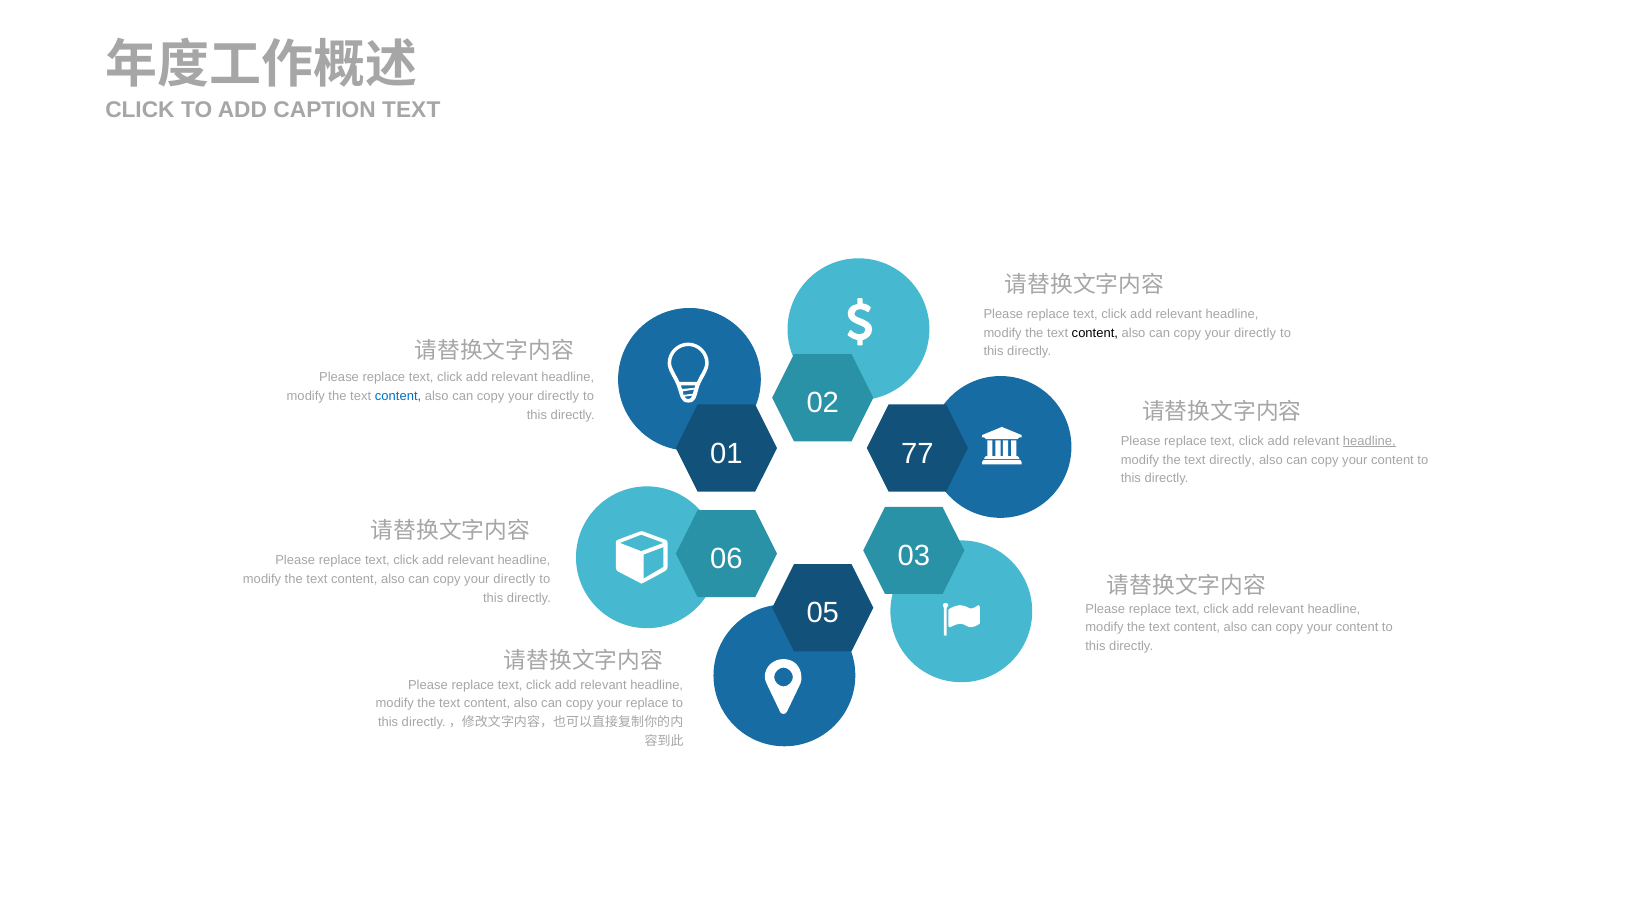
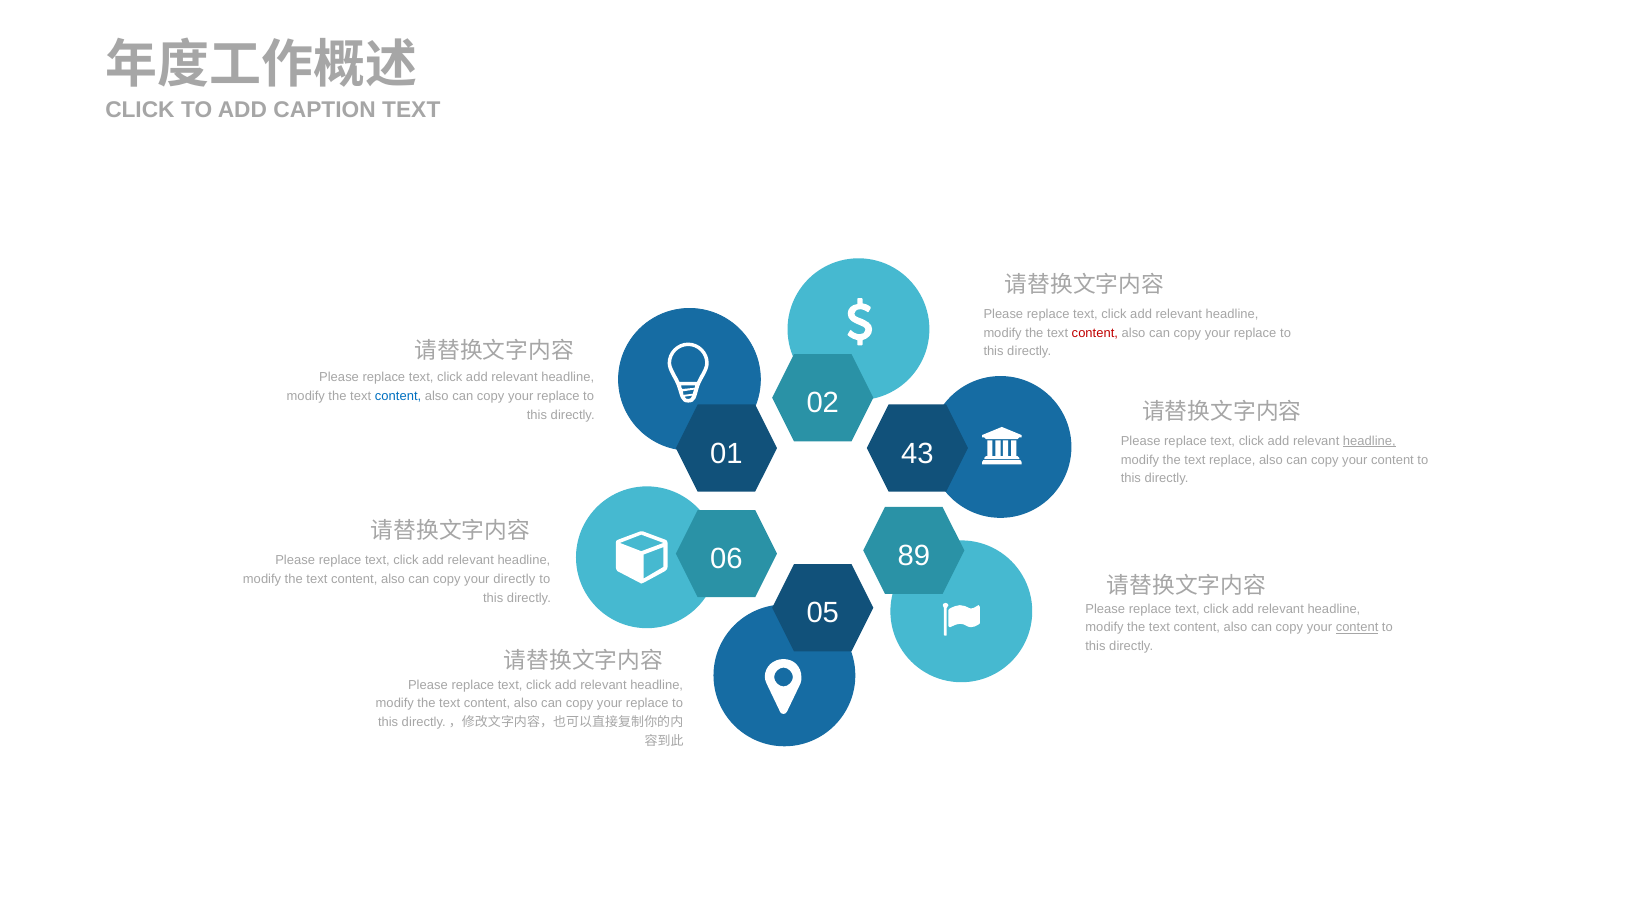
content colour: black -> red (1095, 333)
directly: directly -> replace (1255, 333)
directly: directly -> replace (558, 396)
77: 77 -> 43 (917, 454)
text directly: directly -> replace (1232, 460)
03: 03 -> 89 (914, 556)
content underline: none -> present (1357, 628)
